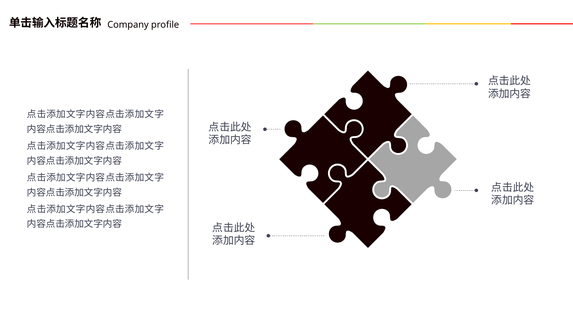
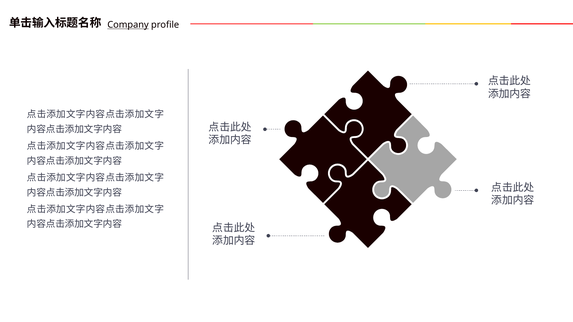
Company underline: none -> present (128, 25)
